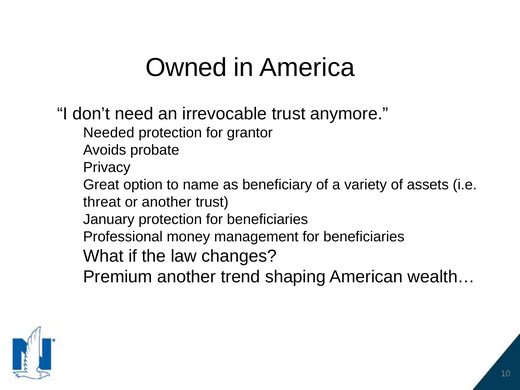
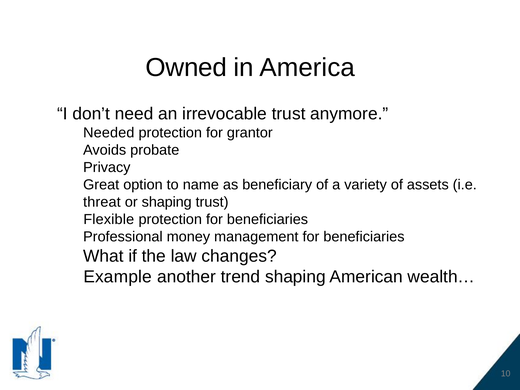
or another: another -> shaping (167, 202)
January: January -> Flexible (109, 219)
Premium: Premium -> Example (118, 277)
